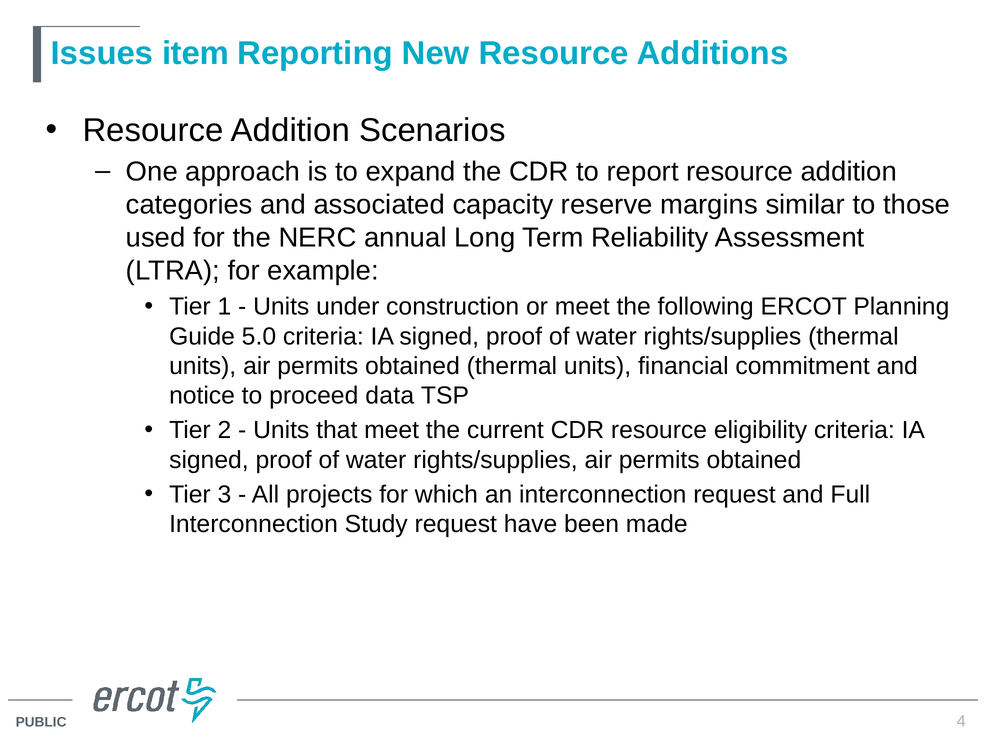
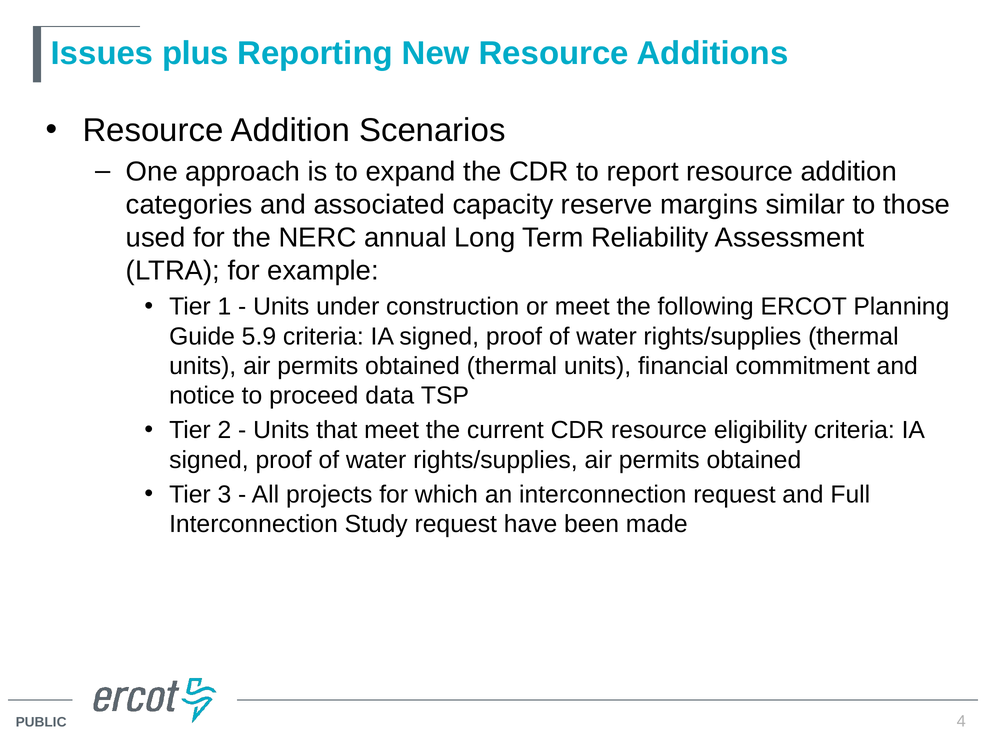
item: item -> plus (195, 53)
5.0: 5.0 -> 5.9 (259, 336)
